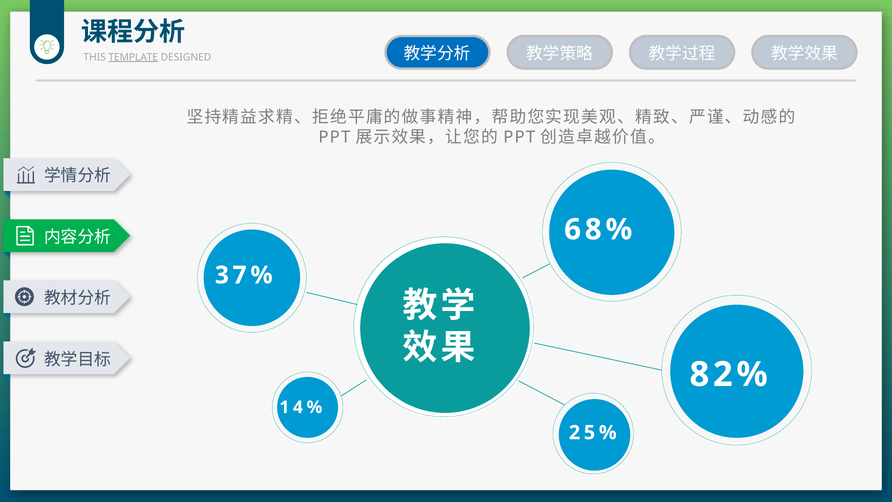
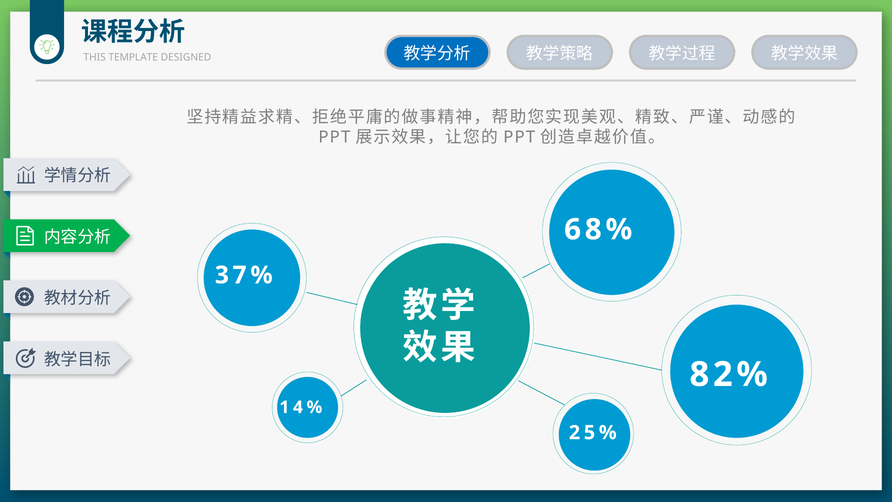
TEMPLATE underline: present -> none (133, 57)
